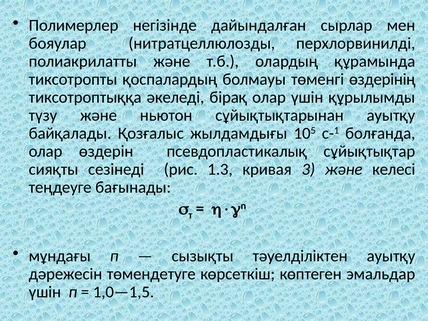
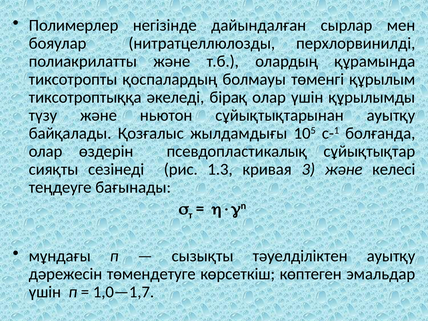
өздерінің: өздерінің -> құрылым (382, 79)
1,0—1,5: 1,0—1,5 -> 1,0—1,7 (124, 292)
